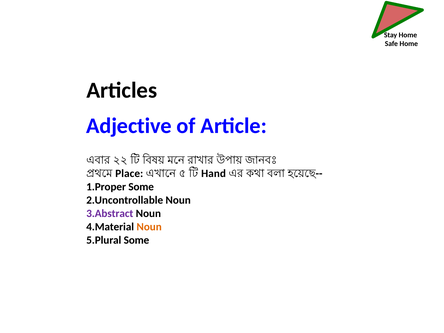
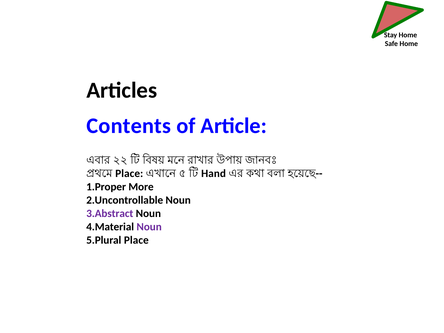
Adjective: Adjective -> Contents (129, 126)
1.Proper Some: Some -> More (141, 187)
Noun colour: orange -> purple (149, 227)
5.Plural Some: Some -> Place (136, 240)
